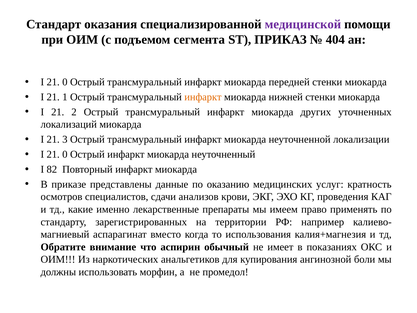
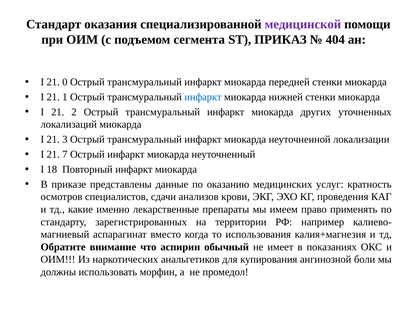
инфаркт colour: orange -> blue (203, 97)
0: 0 -> 7 (65, 154)
82: 82 -> 18 (52, 169)
